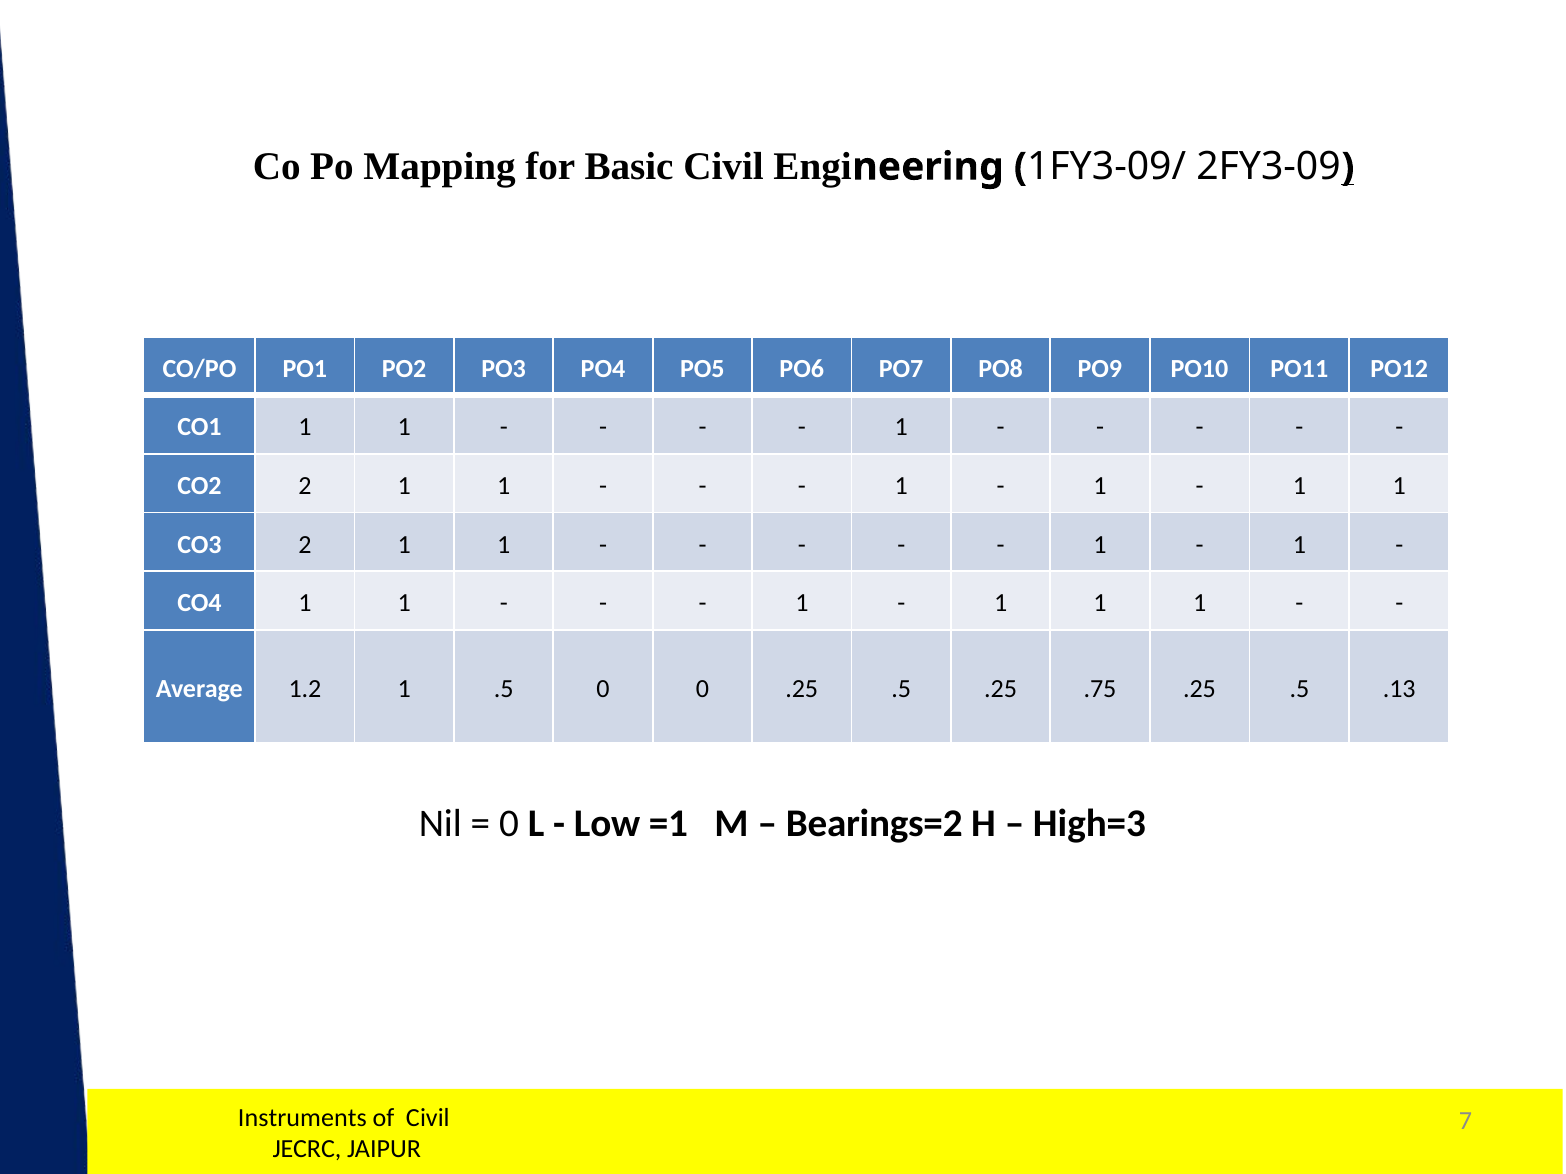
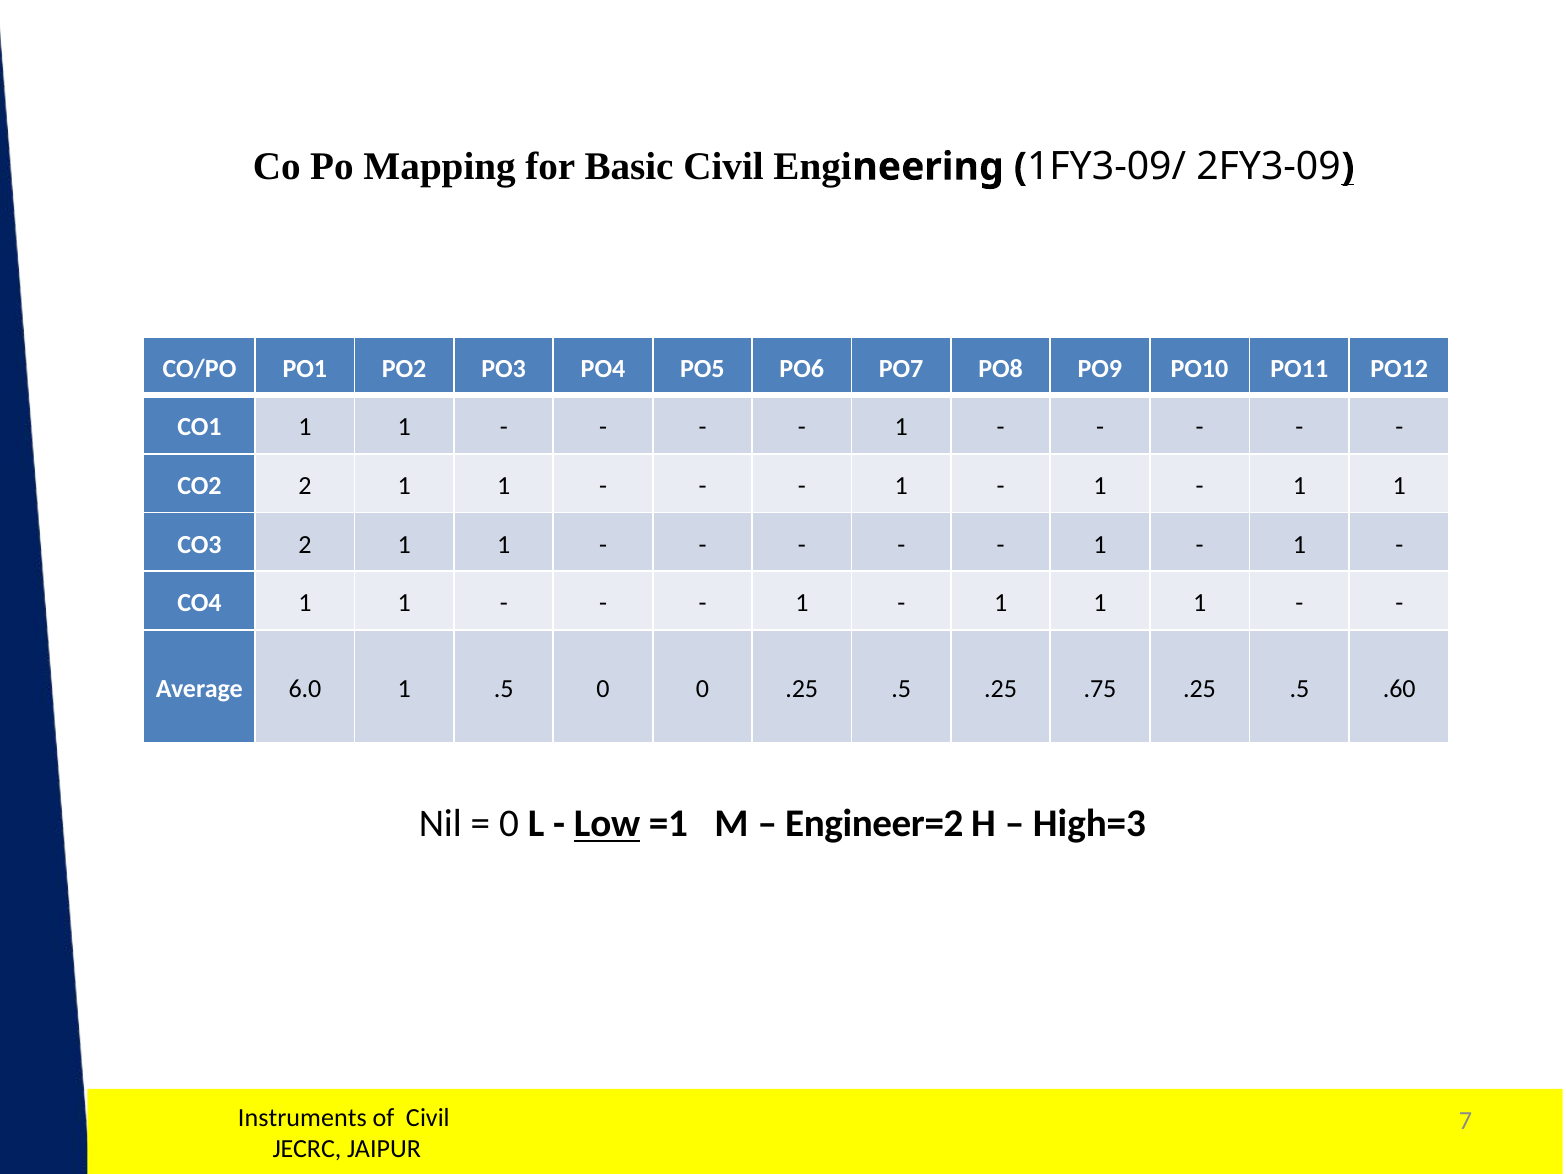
1.2: 1.2 -> 6.0 (305, 689)
.13: .13 -> .60 (1399, 689)
Low underline: none -> present (607, 824)
Bearings=2: Bearings=2 -> Engineer=2 (874, 824)
